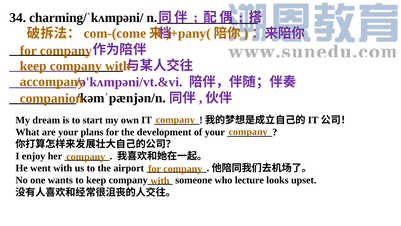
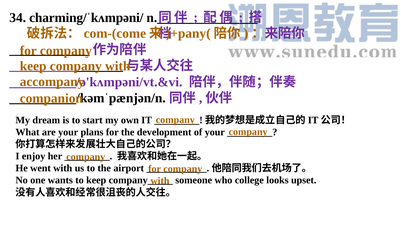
lecture: lecture -> college (249, 180)
